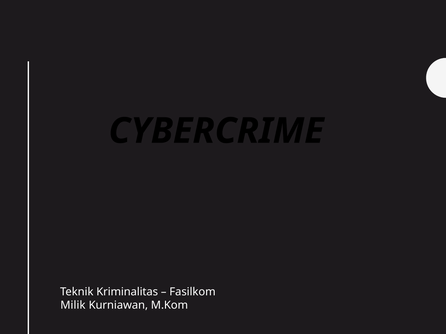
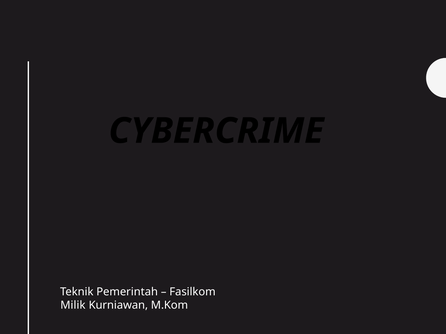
Kriminalitas: Kriminalitas -> Pemerintah (127, 292)
